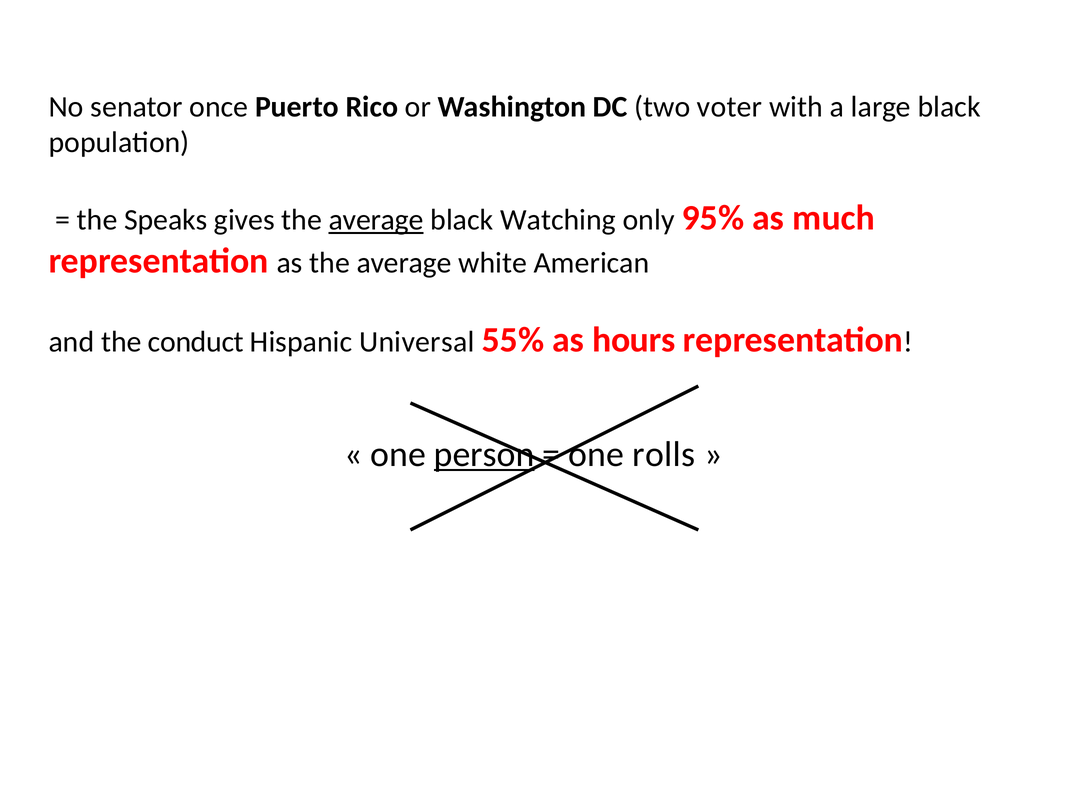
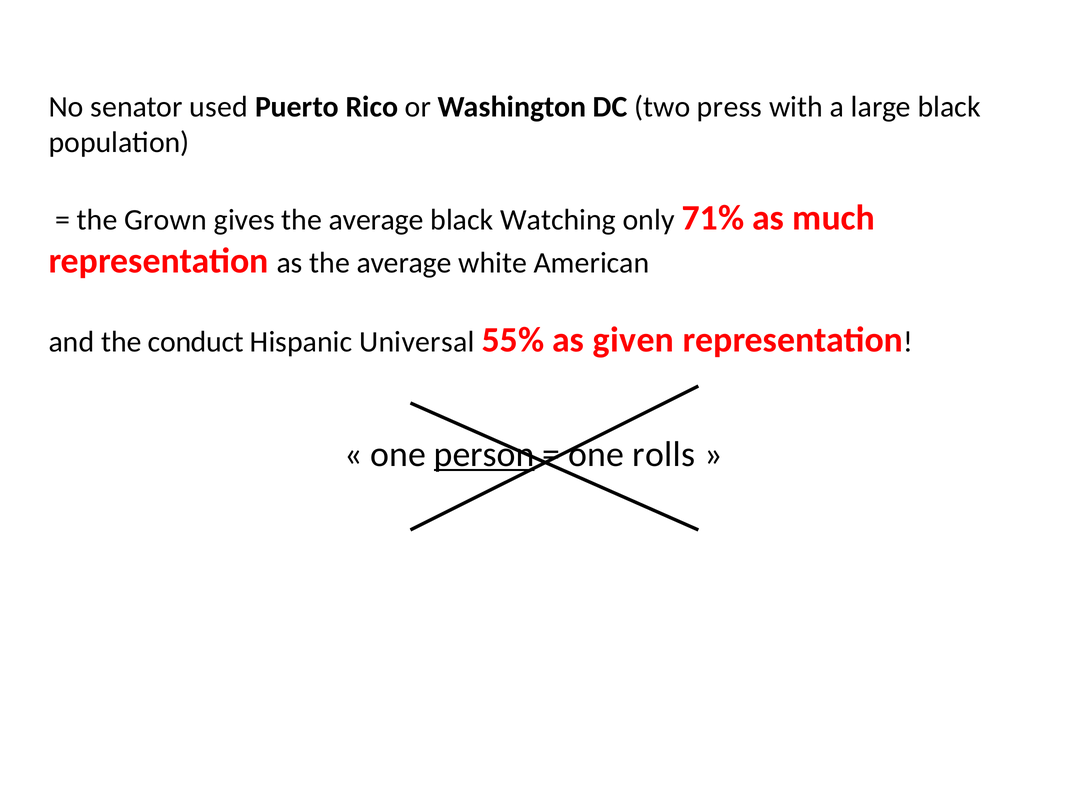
once: once -> used (219, 107)
voter: voter -> press (730, 107)
Speaks: Speaks -> Grown (166, 220)
average underline: present -> none (376, 220)
95%: 95% -> 71% (713, 218)
hours: hours -> given (633, 340)
